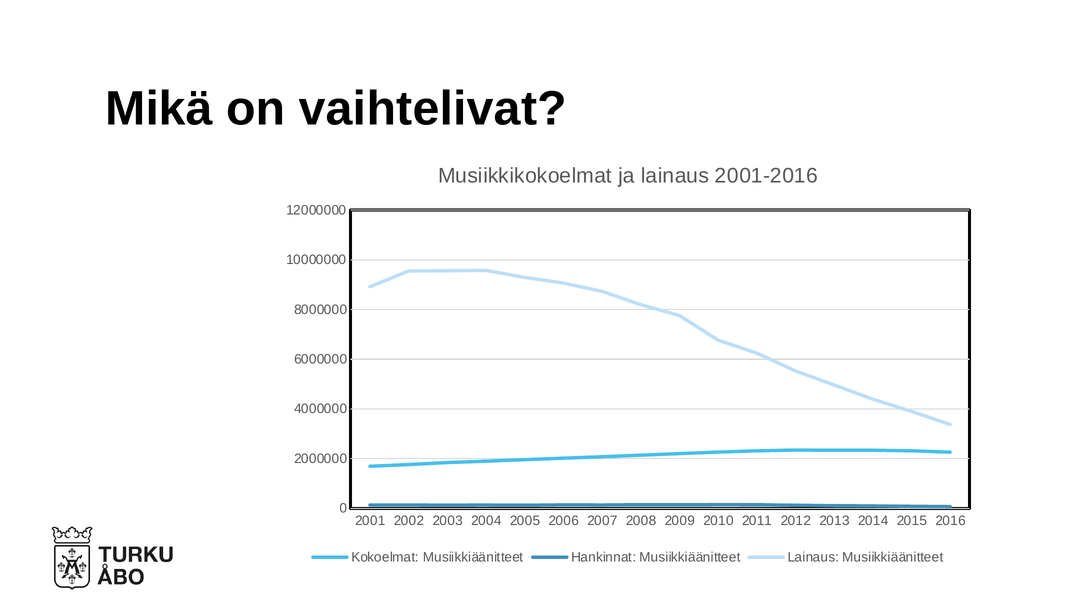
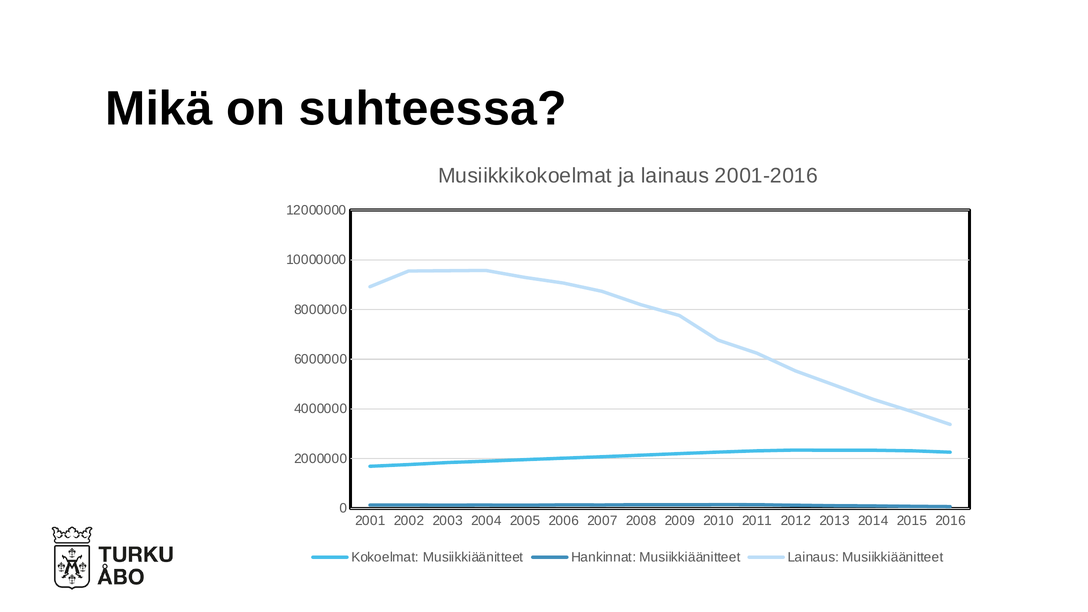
vaihtelivat: vaihtelivat -> suhteessa (433, 109)
